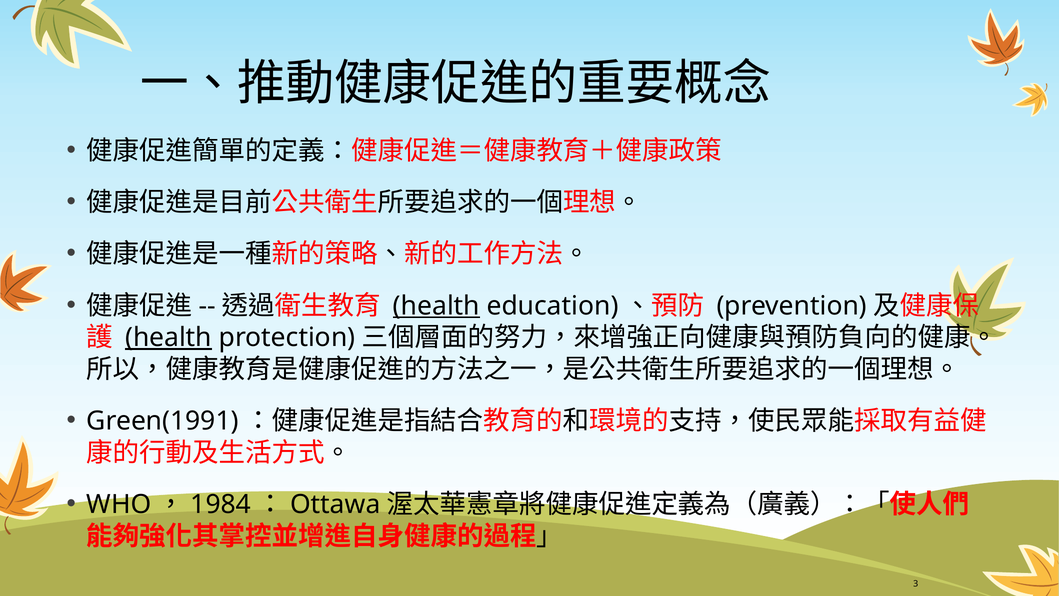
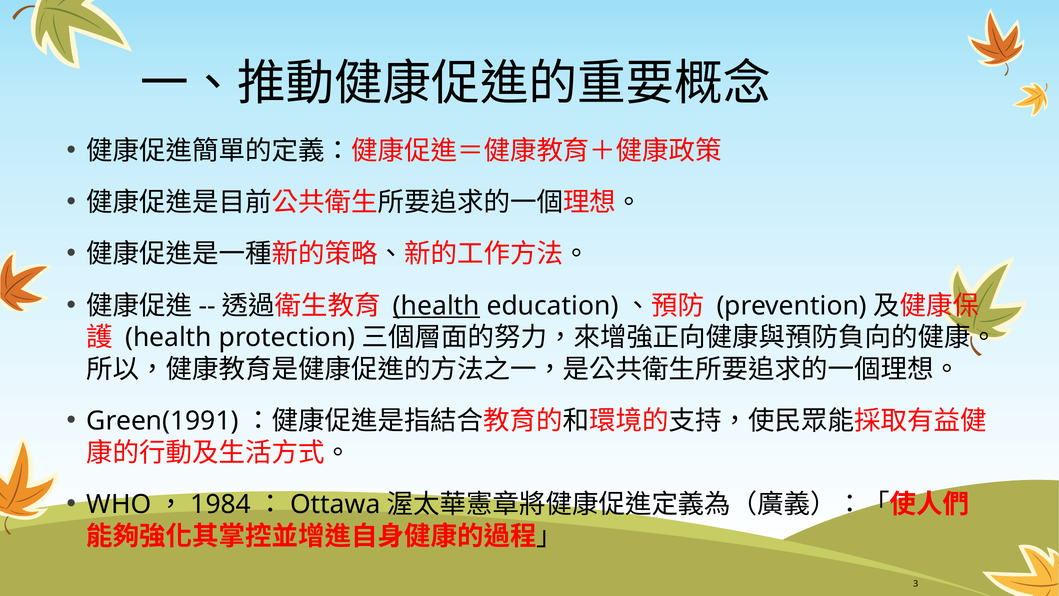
health underline: present -> none (168, 337)
